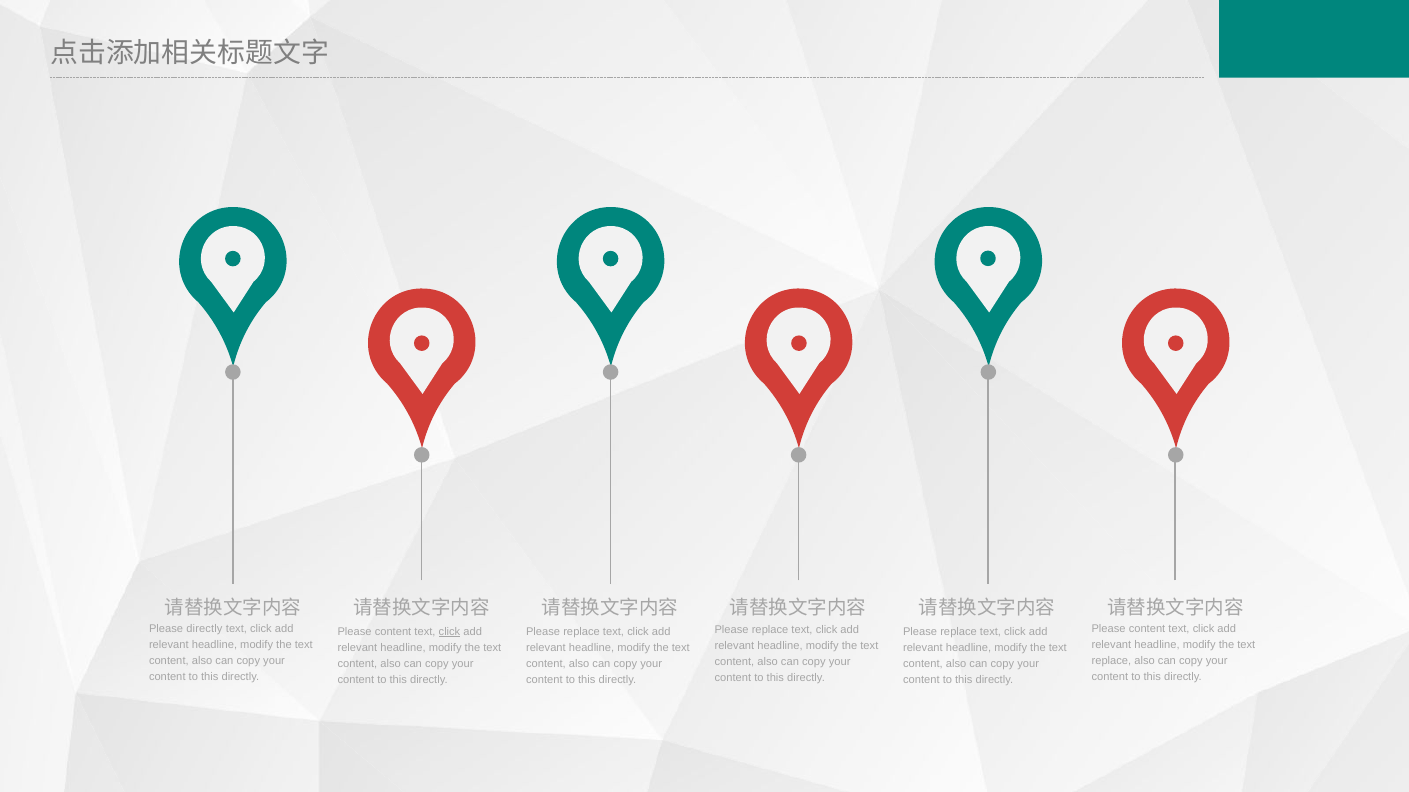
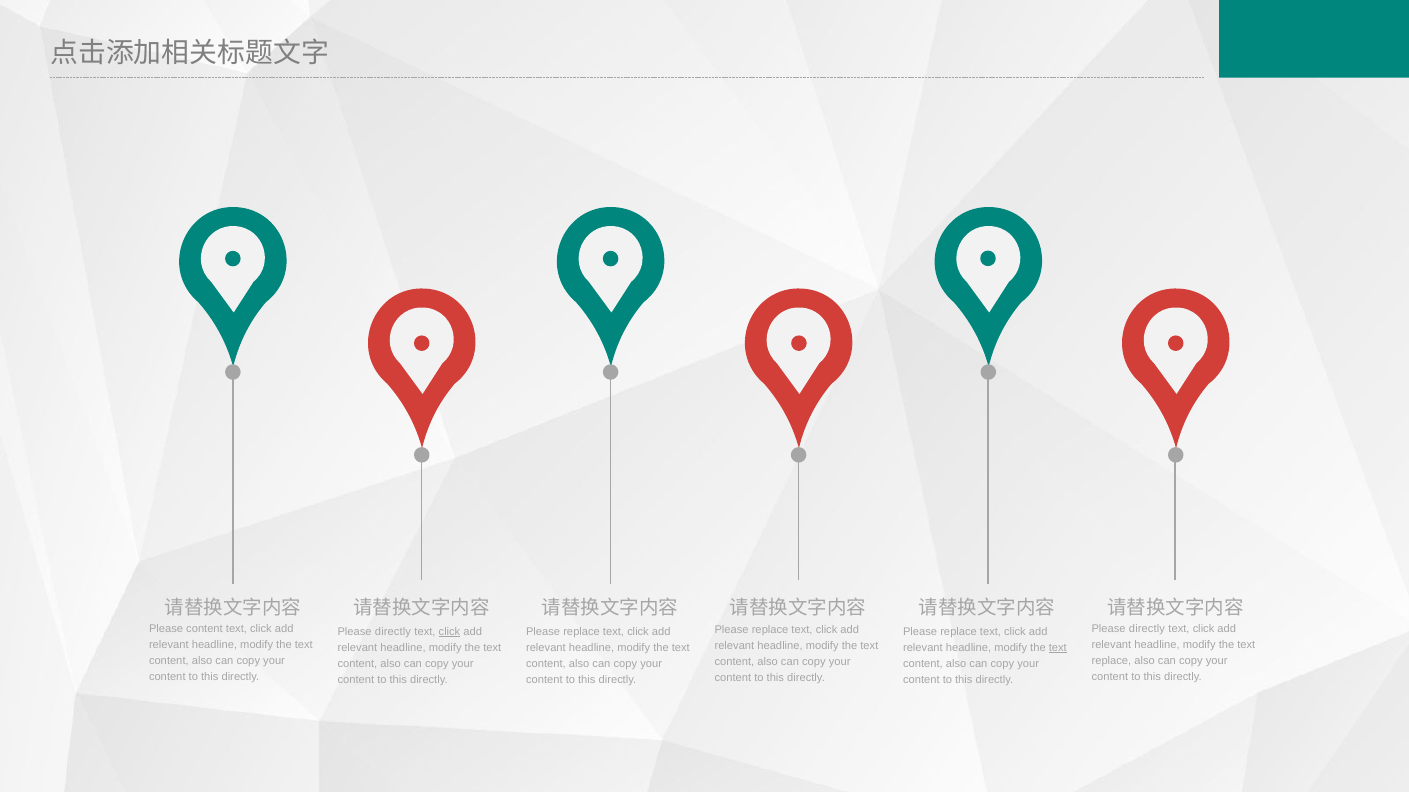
Please directly: directly -> content (205, 629)
content: content -> directly (1147, 629)
content: content -> directly (393, 632)
text underline: none -> present (1058, 648)
